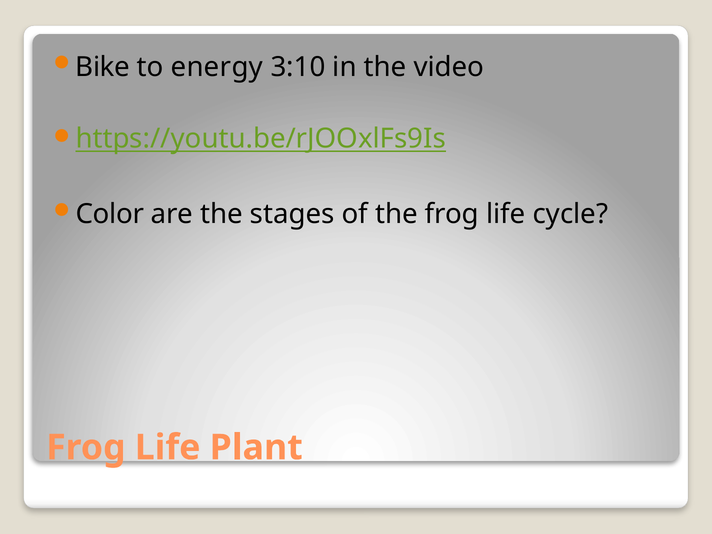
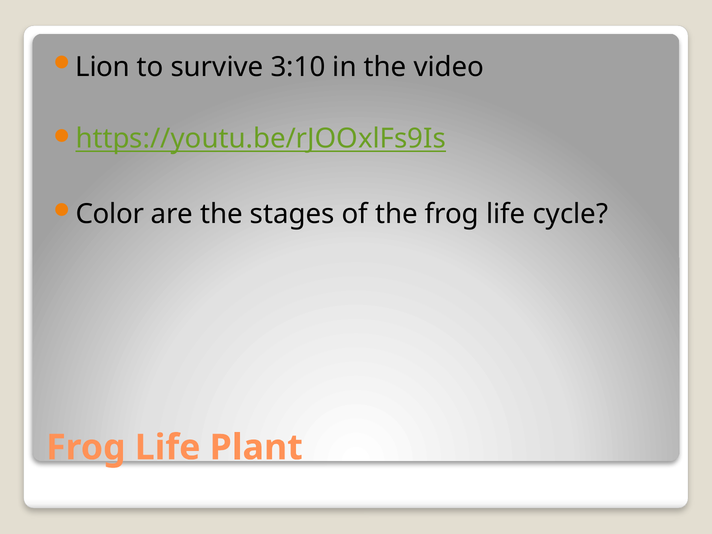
Bike: Bike -> Lion (103, 67)
energy: energy -> survive (217, 67)
